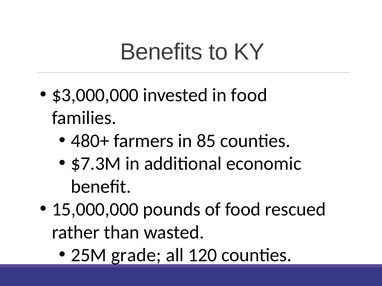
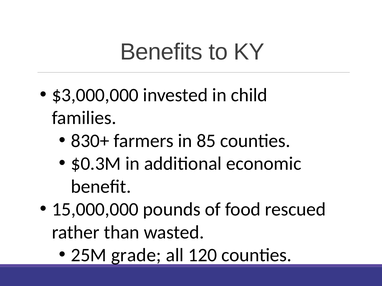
in food: food -> child (249, 95)
480+: 480+ -> 830+ (90, 141)
$7.3M: $7.3M -> $0.3M (96, 164)
